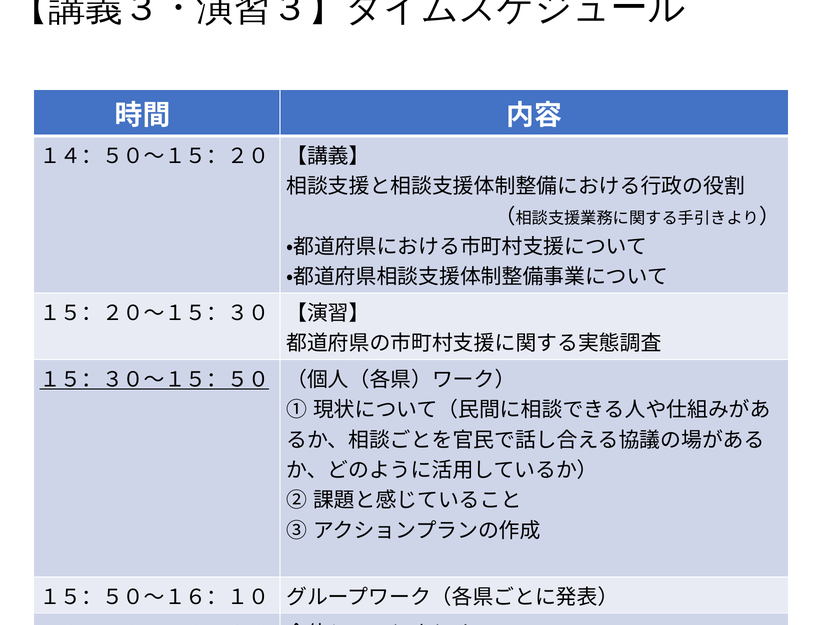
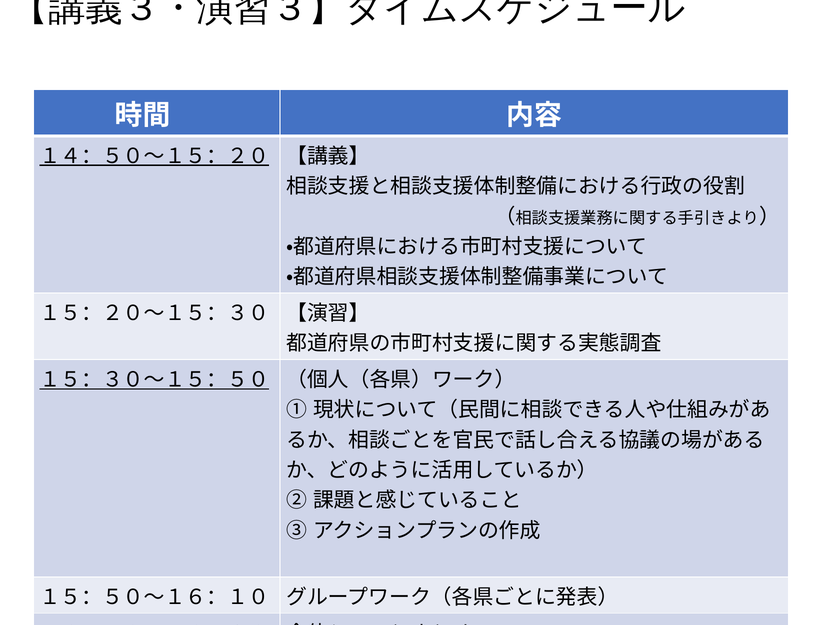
１４：５０～１５：２０ underline: none -> present (154, 156)
